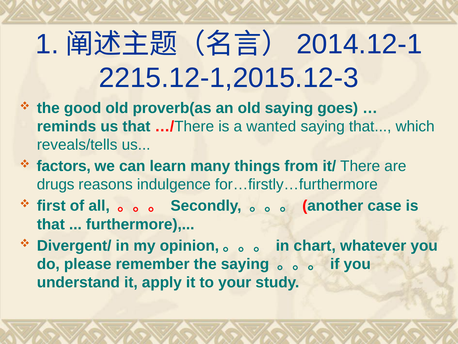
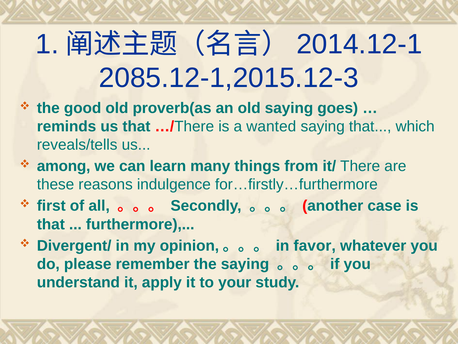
2215.12-1,2015.12-3: 2215.12-1,2015.12-3 -> 2085.12-1,2015.12-3 (229, 78)
factors: factors -> among (64, 166)
drugs: drugs -> these (56, 184)
chart: chart -> favor (315, 245)
